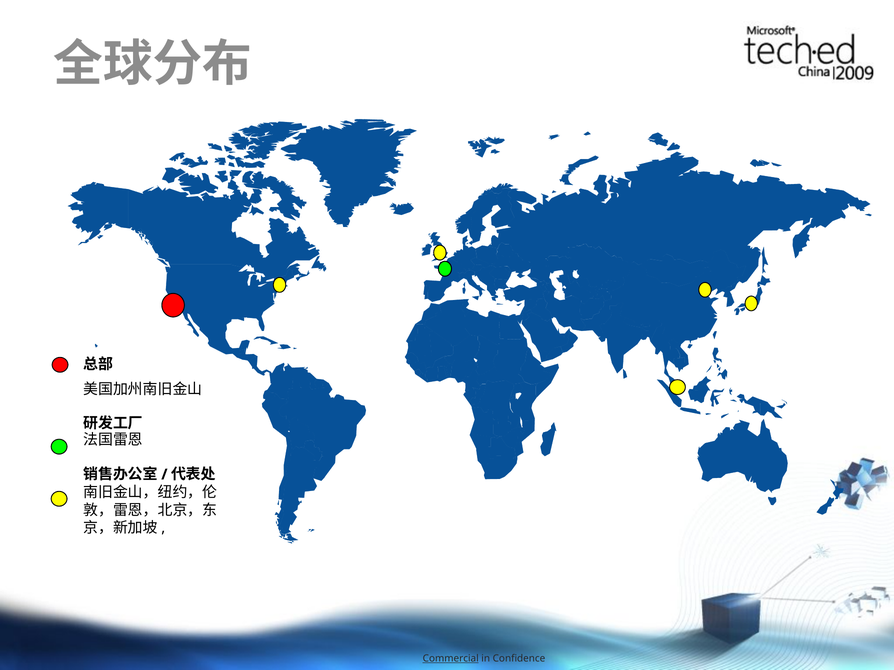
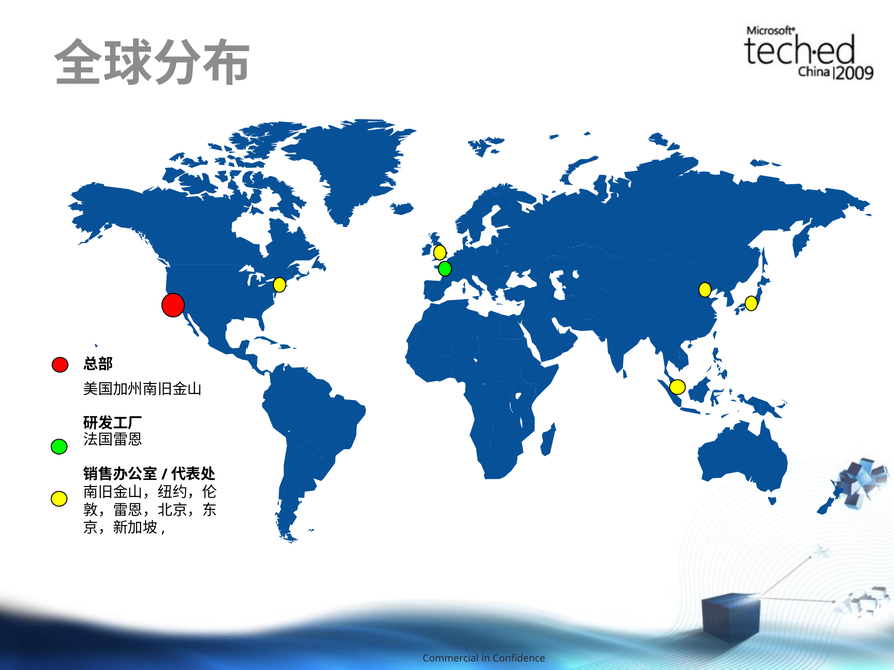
Commercial underline: present -> none (451, 659)
